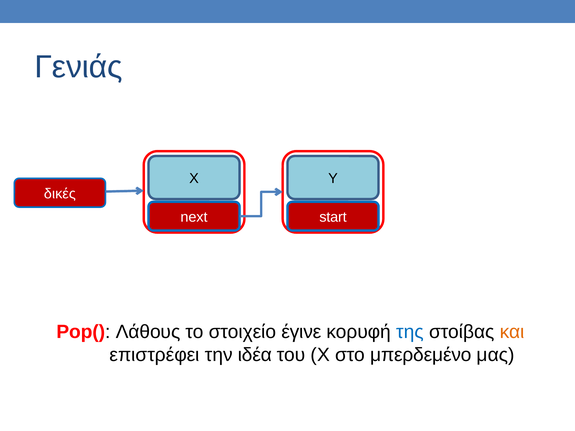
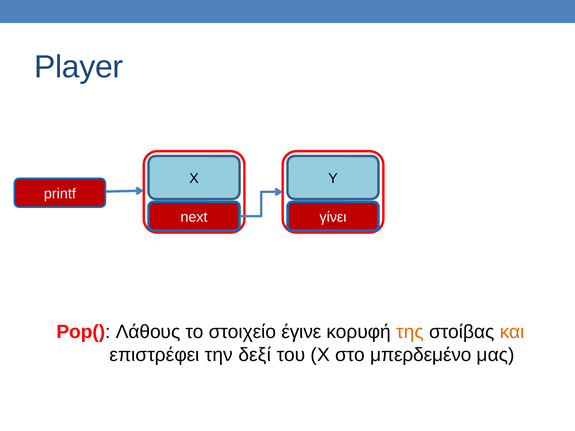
Γενιάς: Γενιάς -> Player (79, 67)
δικές: δικές -> printf (60, 194)
start: start -> γίνει (333, 217)
της colour: blue -> orange (410, 332)
ιδέα: ιδέα -> δεξί (255, 355)
